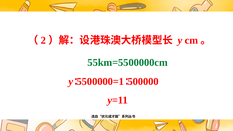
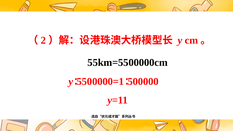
55km=5500000cm colour: green -> black (128, 62)
